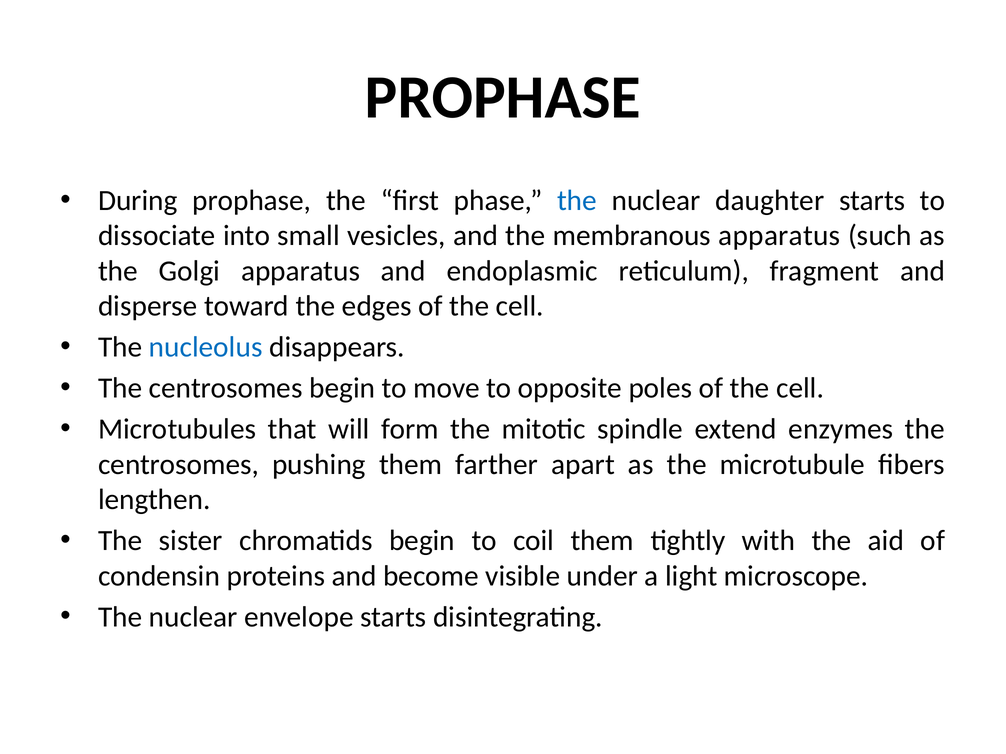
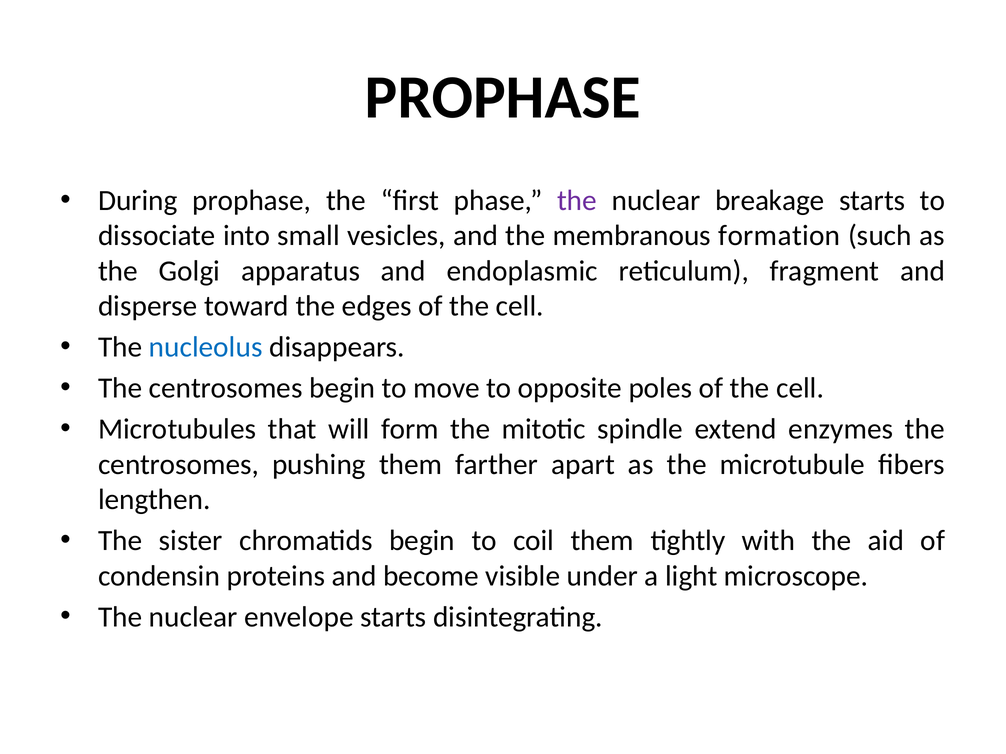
the colour: blue -> purple (577, 201)
daughter: daughter -> breakage (770, 201)
membranous apparatus: apparatus -> formation (779, 236)
